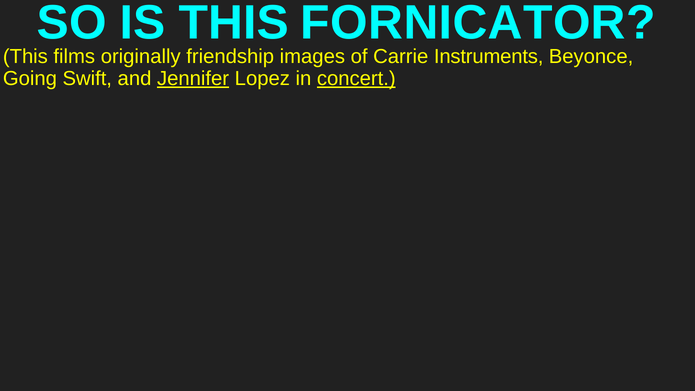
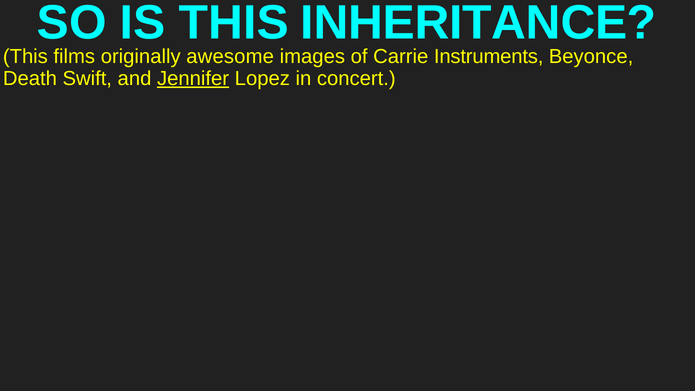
FORNICATOR: FORNICATOR -> INHERITANCE (478, 23)
friendship: friendship -> awesome (230, 57)
Going: Going -> Death (30, 78)
concert underline: present -> none (356, 78)
